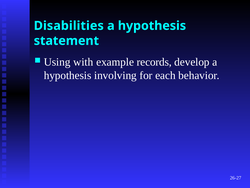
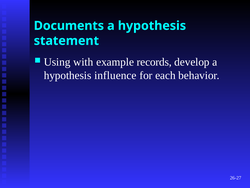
Disabilities: Disabilities -> Documents (69, 26)
involving: involving -> influence (115, 75)
